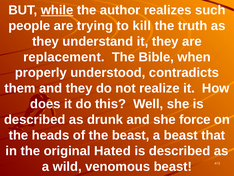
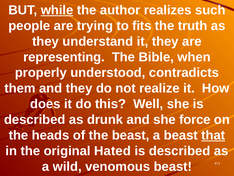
kill: kill -> fits (142, 26)
replacement: replacement -> representing (64, 57)
that underline: none -> present (213, 135)
